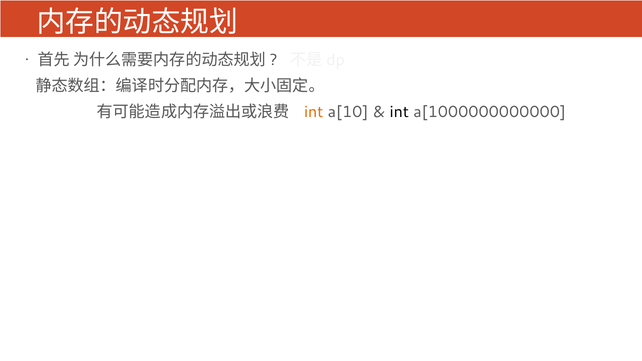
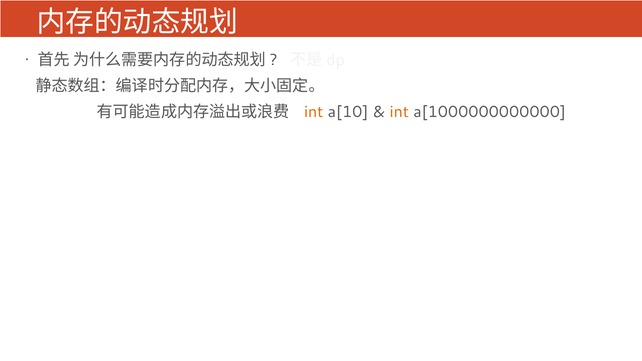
int colour: black -> orange (399, 112)
